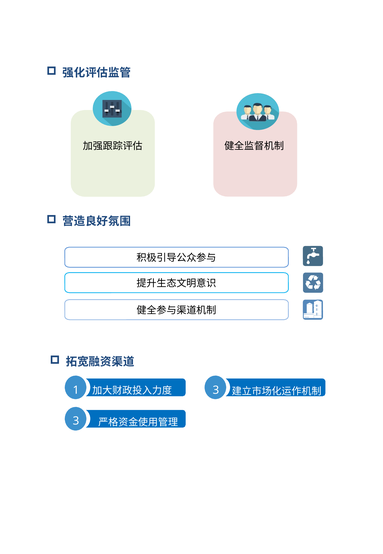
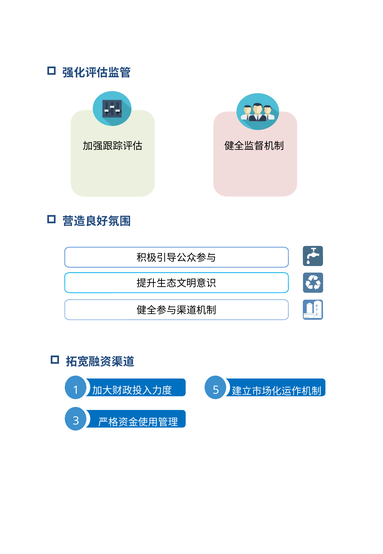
1 3: 3 -> 5 (216, 390)
